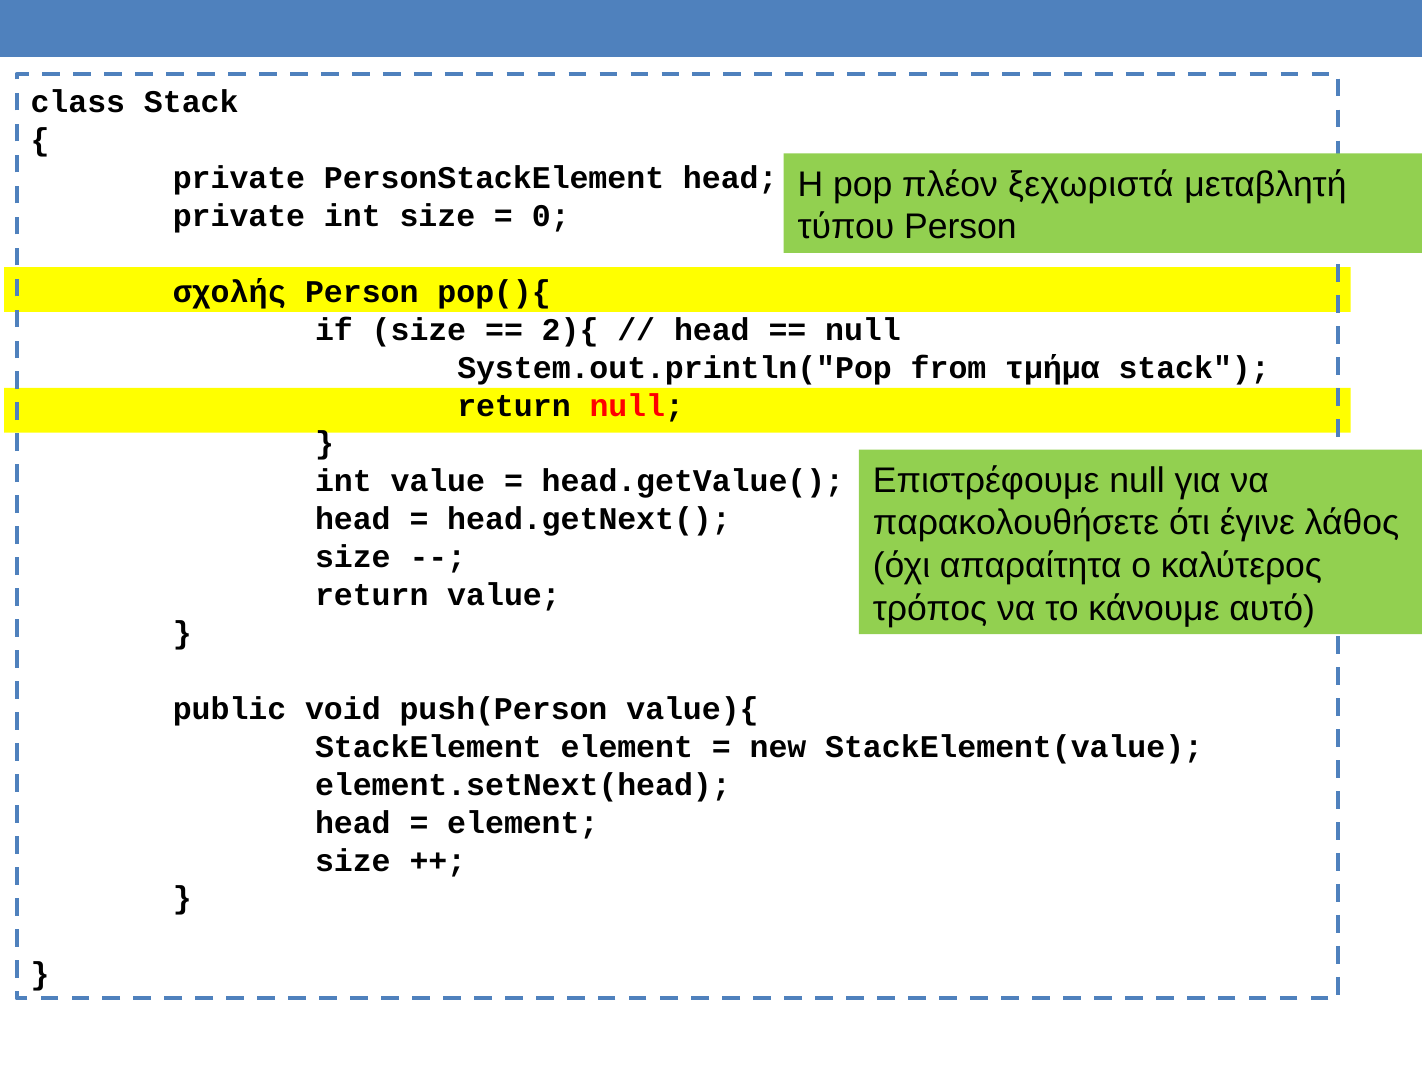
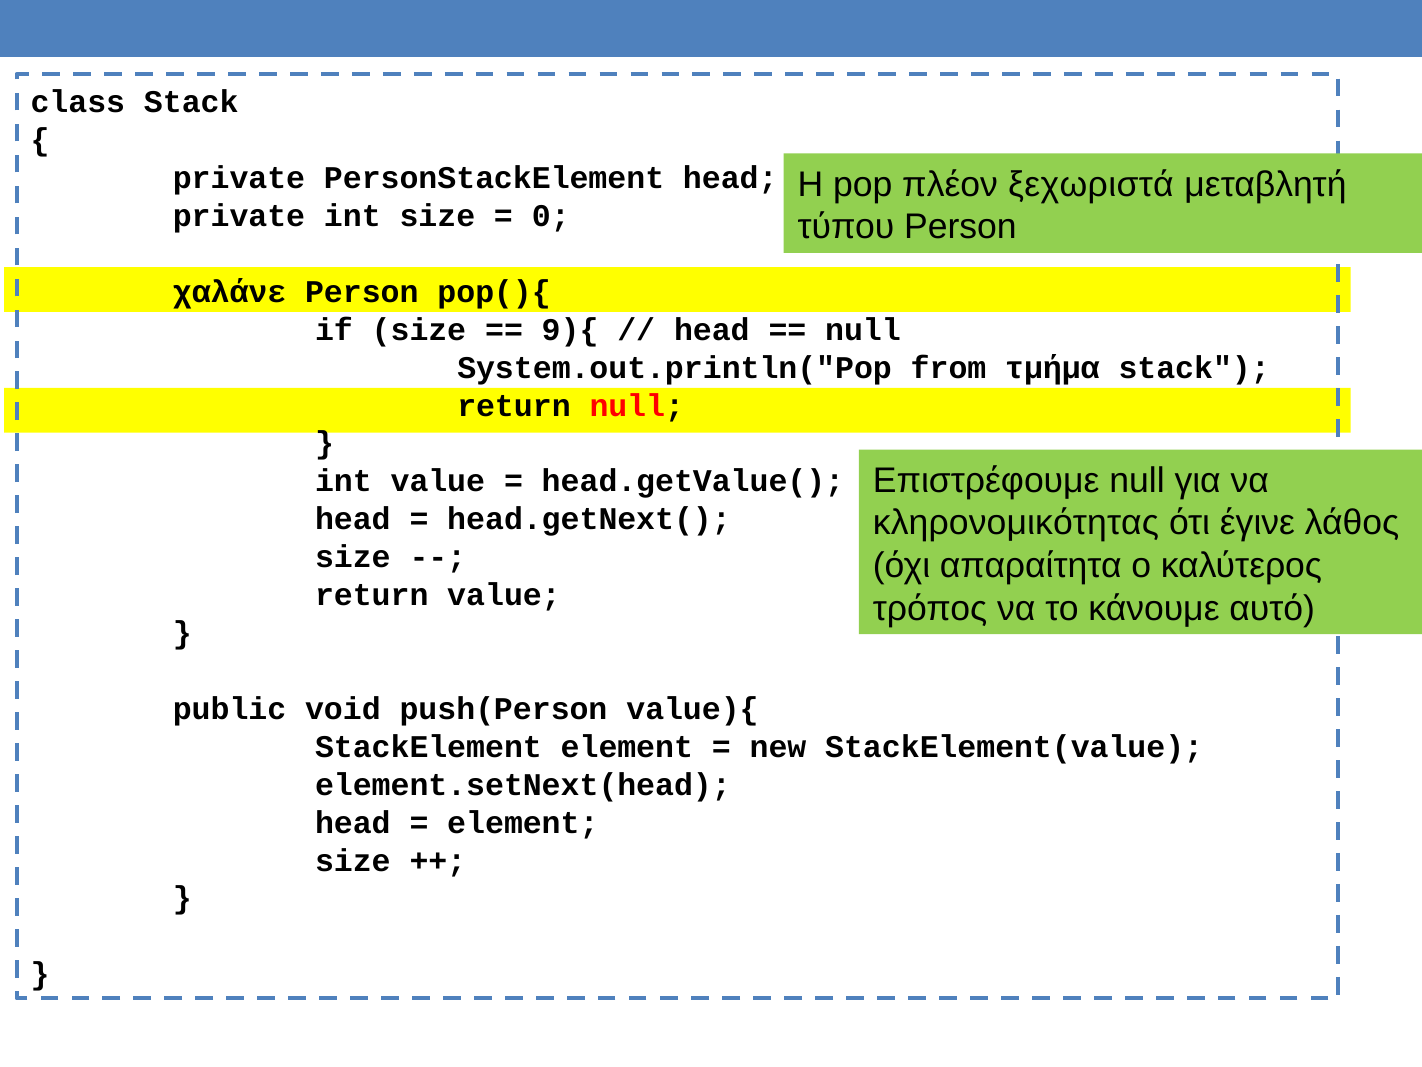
σχολής: σχολής -> χαλάνε (230, 292)
2){: 2){ -> 9){ (570, 330)
παρακολουθήσετε: παρακολουθήσετε -> κληρονομικότητας (1016, 523)
